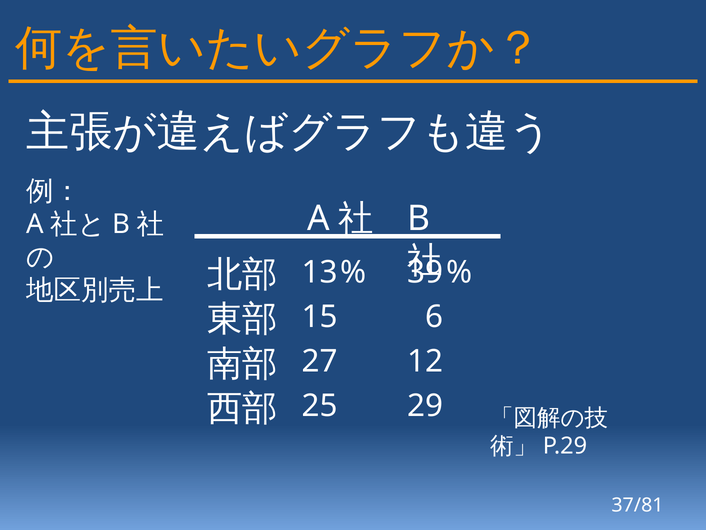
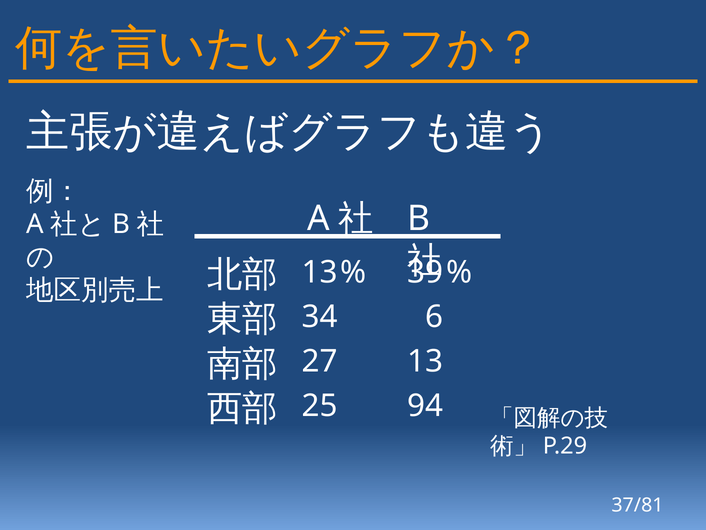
15: 15 -> 34 (320, 316)
12: 12 -> 13 (425, 361)
29: 29 -> 94 (425, 405)
